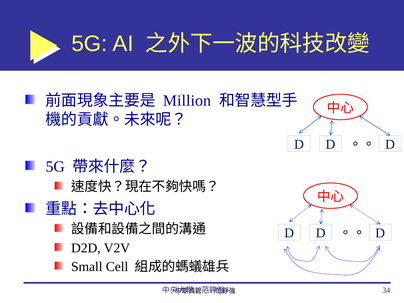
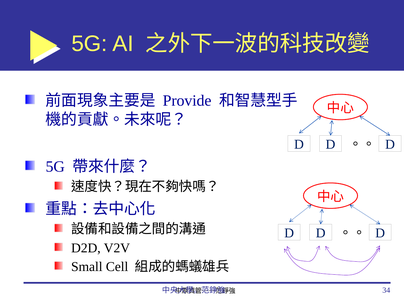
Million: Million -> Provide (187, 101)
